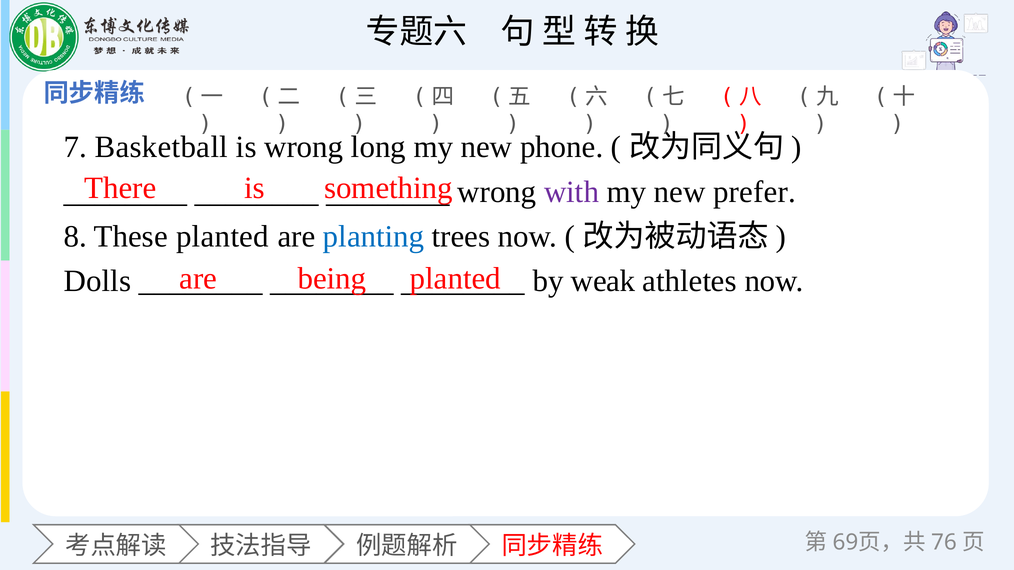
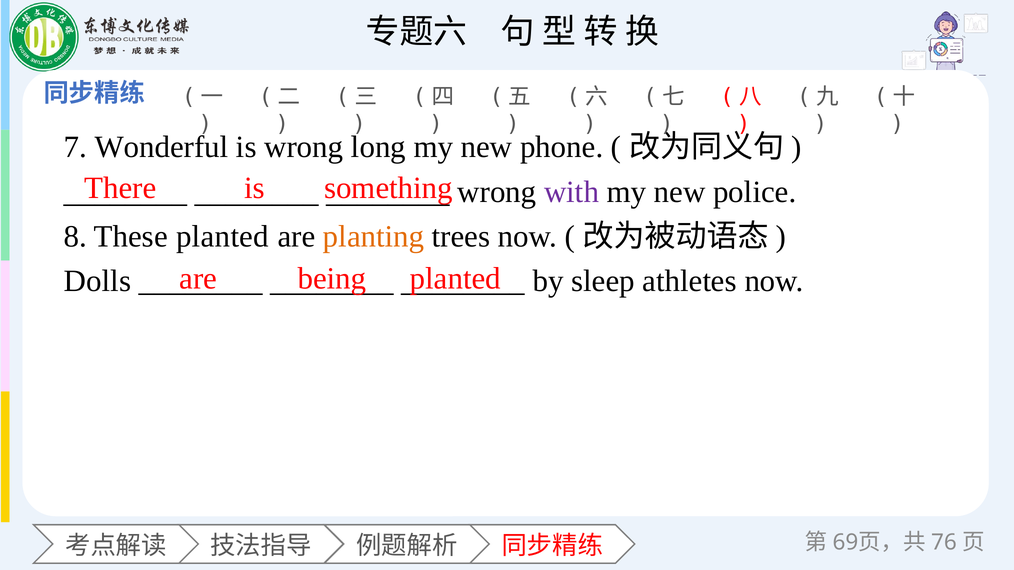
Basketball: Basketball -> Wonderful (161, 147)
prefer: prefer -> police (755, 192)
planting colour: blue -> orange (374, 237)
weak: weak -> sleep (603, 281)
